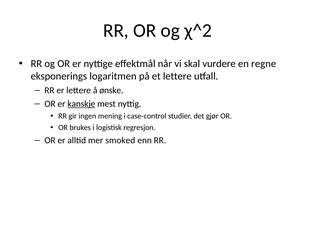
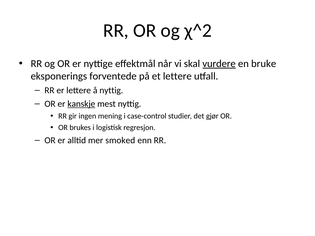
vurdere underline: none -> present (219, 64)
regne: regne -> bruke (264, 64)
logaritmen: logaritmen -> forventede (113, 76)
å ønske: ønske -> nyttig (111, 91)
